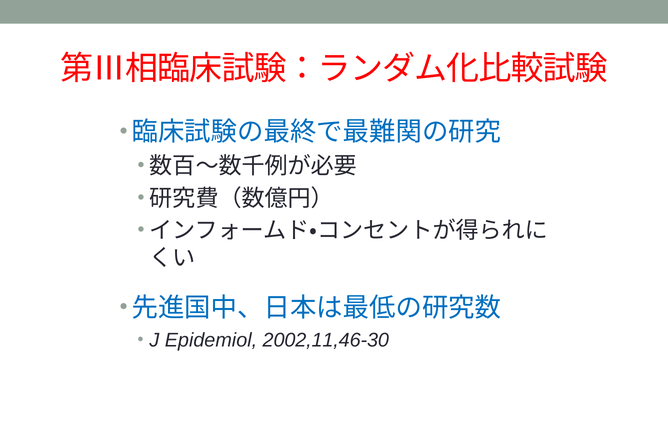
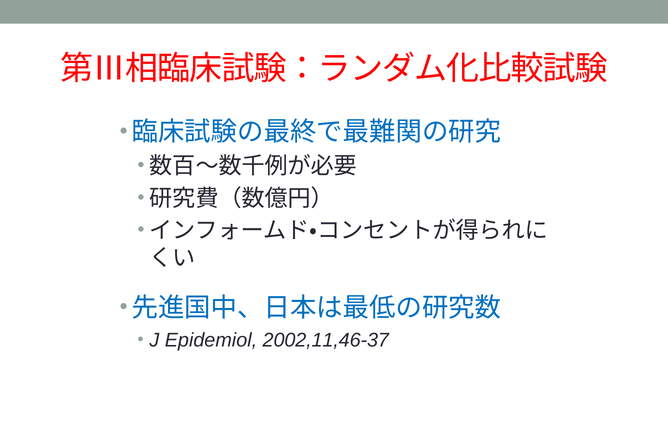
2002,11,46-30: 2002,11,46-30 -> 2002,11,46-37 (326, 340)
